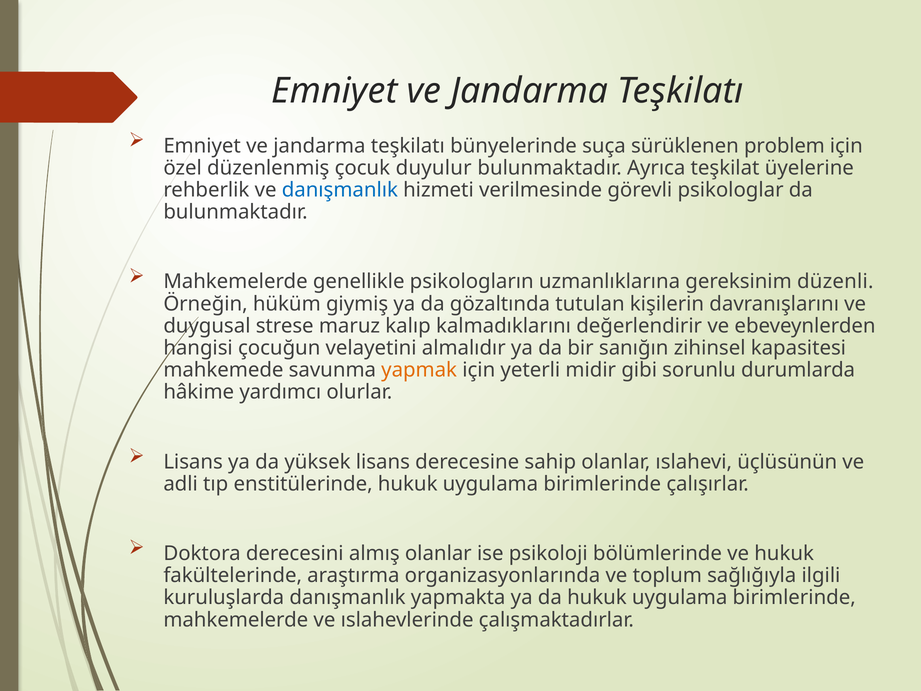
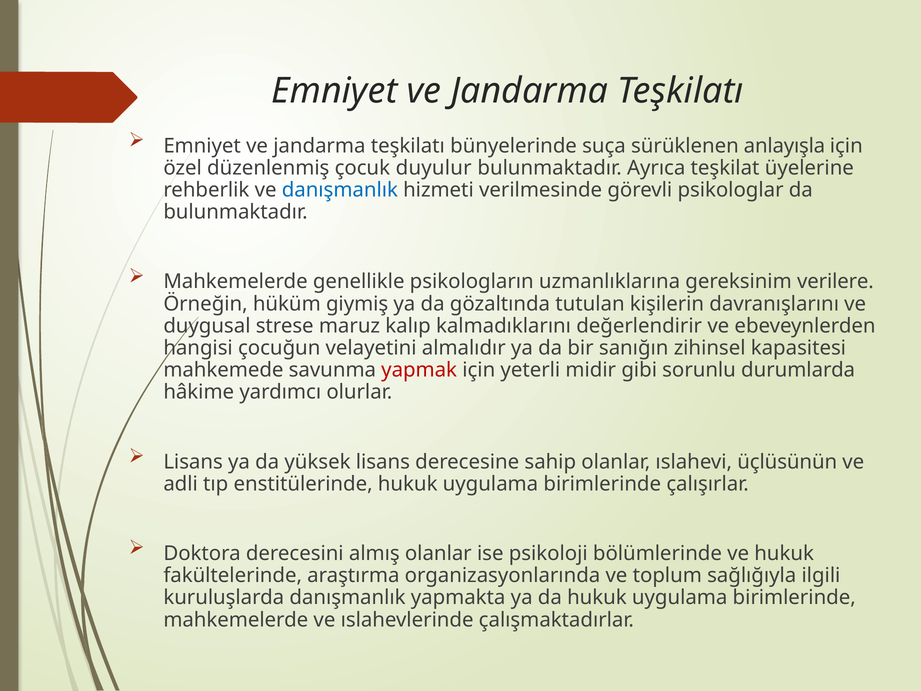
problem: problem -> anlayışla (784, 146)
düzenli: düzenli -> verilere (835, 282)
yapmak colour: orange -> red (419, 370)
